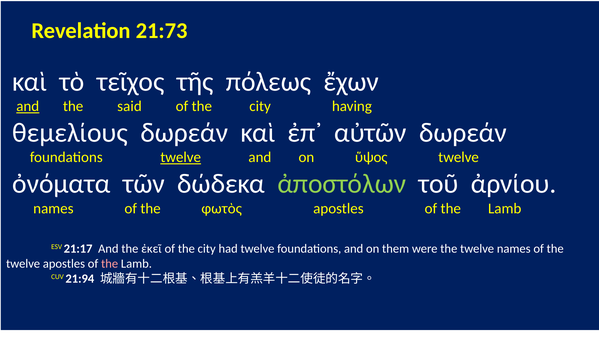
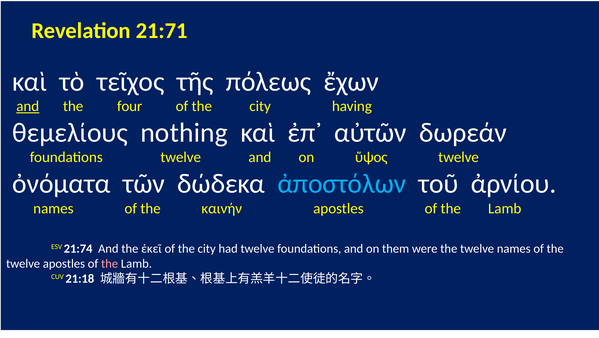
21:73: 21:73 -> 21:71 (162, 31)
said: said -> four (130, 106)
θεμελίους δωρεάν: δωρεάν -> nothing (184, 133)
twelve underline: present -> none (181, 157)
ἀποστόλων colour: light green -> light blue (342, 184)
φωτὸς: φωτὸς -> καινήν (222, 208)
21:17: 21:17 -> 21:74 (78, 249)
21:94: 21:94 -> 21:18 (80, 279)
